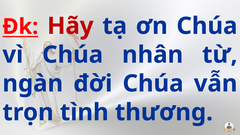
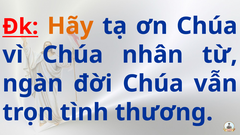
Hãy colour: red -> orange (70, 26)
